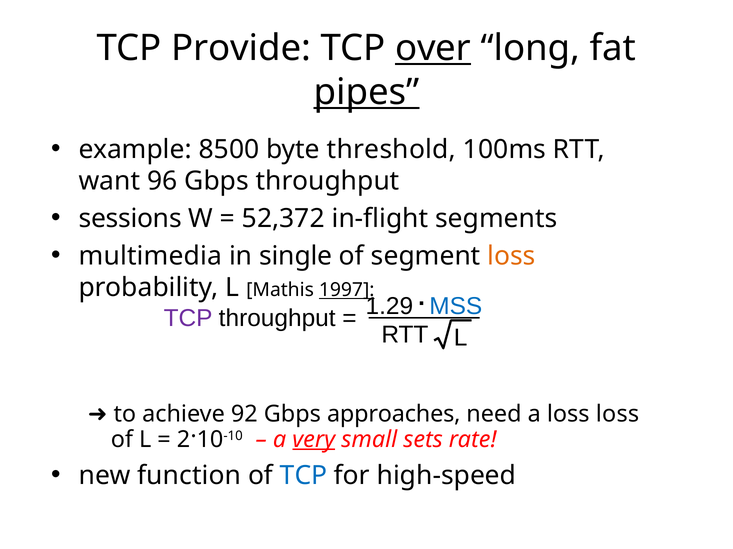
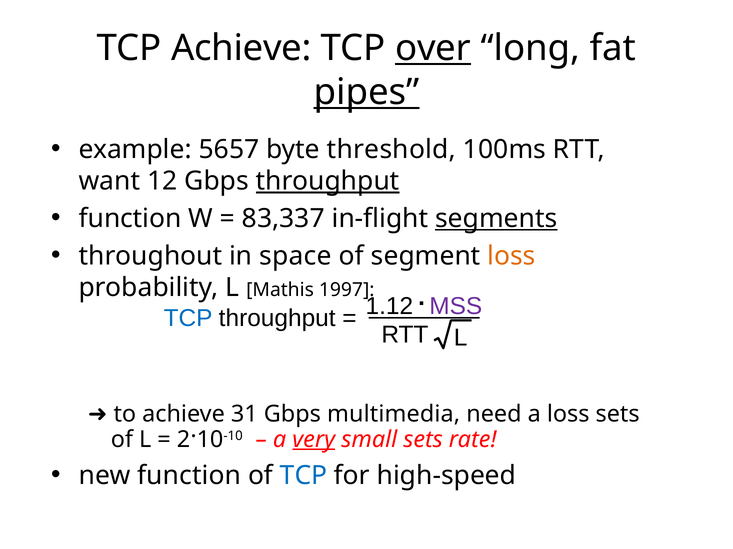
TCP Provide: Provide -> Achieve (241, 48)
8500: 8500 -> 5657 (229, 150)
96: 96 -> 12 (162, 181)
throughput underline: none -> present (328, 181)
sessions: sessions -> function (130, 219)
52,372: 52,372 -> 83,337 (283, 219)
segments underline: none -> present (496, 219)
multimedia: multimedia -> throughout (151, 256)
single: single -> space (295, 256)
1997 underline: present -> none (347, 290)
1.29: 1.29 -> 1.12 (389, 306)
MSS colour: blue -> purple (456, 307)
TCP colour: purple -> blue (188, 319)
92: 92 -> 31 (244, 415)
approaches: approaches -> multimedia (394, 415)
loss loss: loss -> sets (618, 415)
